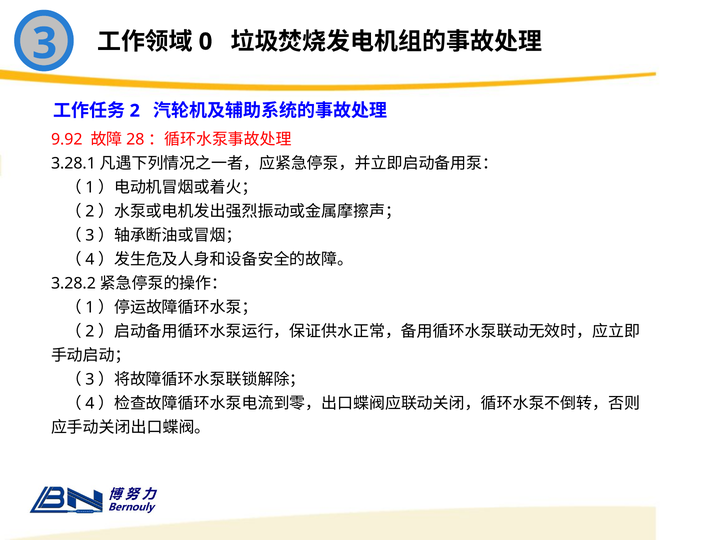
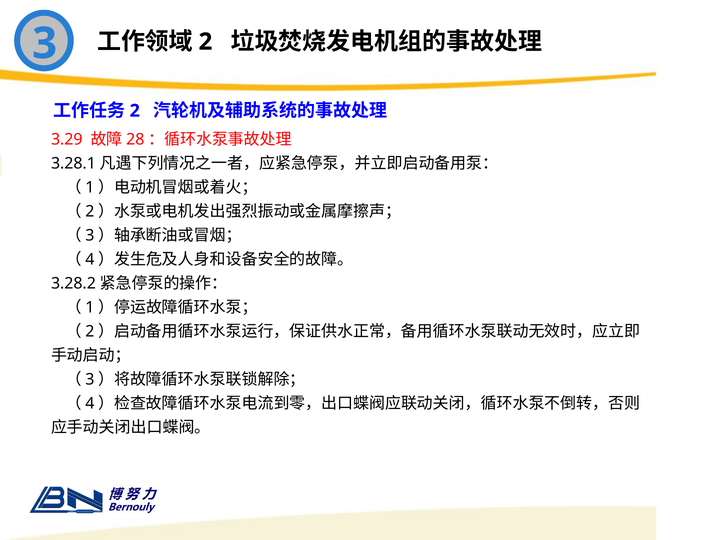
0: 0 -> 2 (206, 42)
9.92: 9.92 -> 3.29 (67, 139)
